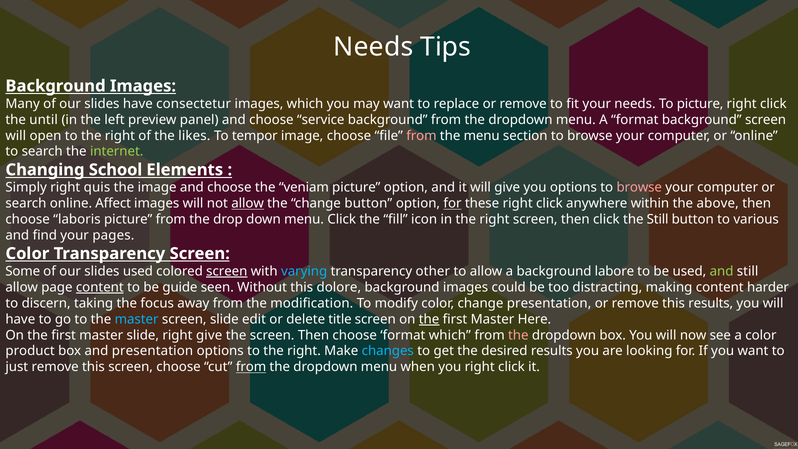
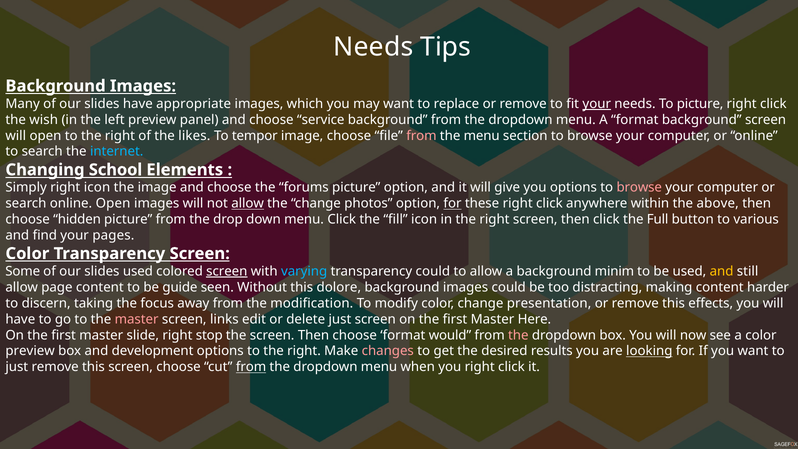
consectetur: consectetur -> appropriate (194, 104)
your underline: none -> present (597, 104)
until: until -> wish (44, 120)
internet colour: light green -> light blue (117, 152)
right quis: quis -> icon (97, 187)
veniam: veniam -> forums (304, 187)
online Affect: Affect -> Open (113, 203)
change button: button -> photos (368, 203)
laboris: laboris -> hidden (77, 219)
the Still: Still -> Full (658, 219)
transparency other: other -> could (433, 271)
labore: labore -> minim (614, 271)
and colour: light green -> yellow (722, 271)
content underline: present -> none (100, 287)
this results: results -> effects (711, 303)
master colour: light blue -> pink (137, 319)
screen slide: slide -> links (224, 319)
delete title: title -> just (340, 319)
the underline: present -> none (429, 319)
right give: give -> stop (209, 335)
format which: which -> would (450, 335)
product: product -> preview (30, 351)
and presentation: presentation -> development (153, 351)
changes colour: light blue -> pink (388, 351)
looking underline: none -> present (649, 351)
